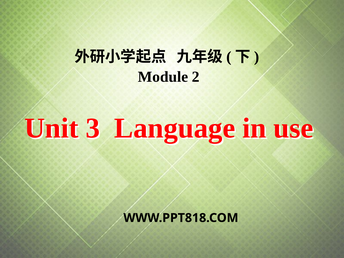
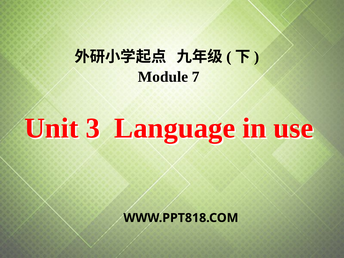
2: 2 -> 7 (196, 77)
